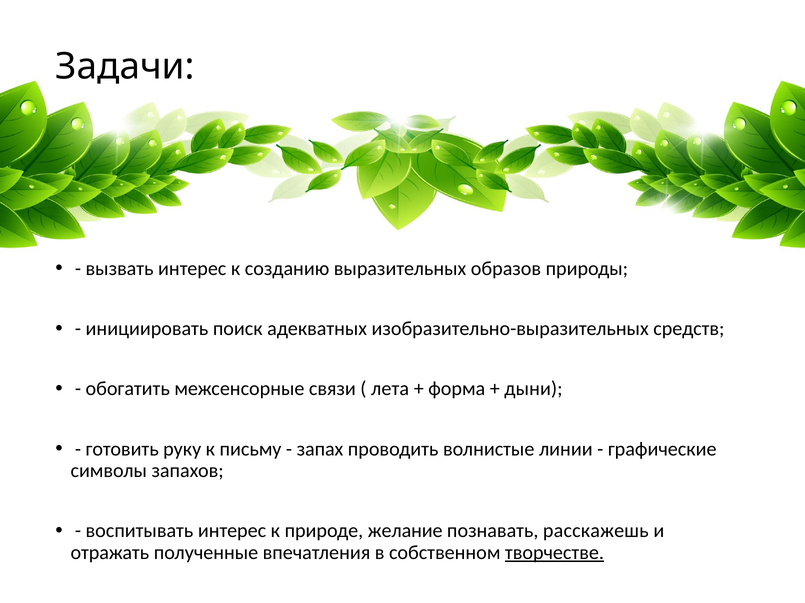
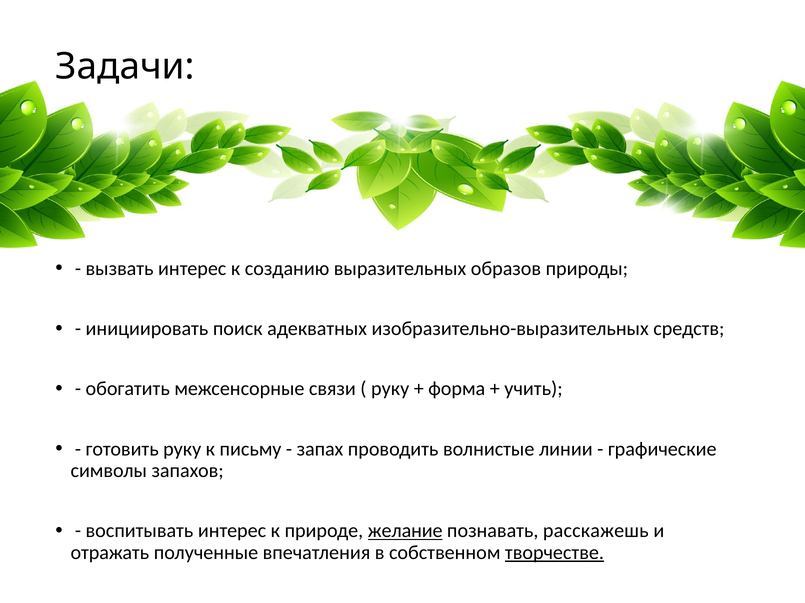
лета: лета -> руку (390, 389)
дыни: дыни -> учить (534, 389)
желание underline: none -> present (405, 532)
